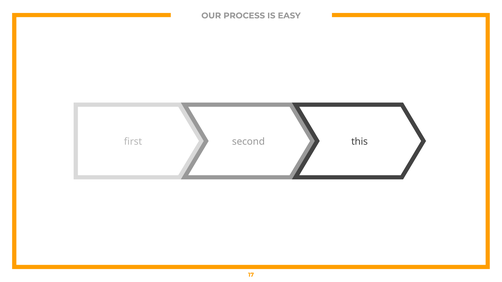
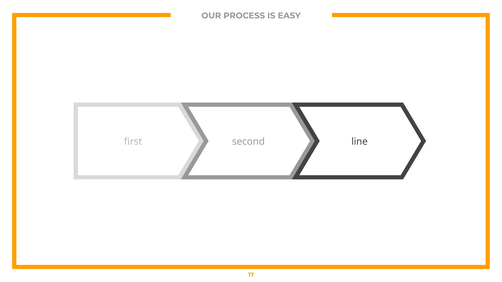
this: this -> line (360, 142)
